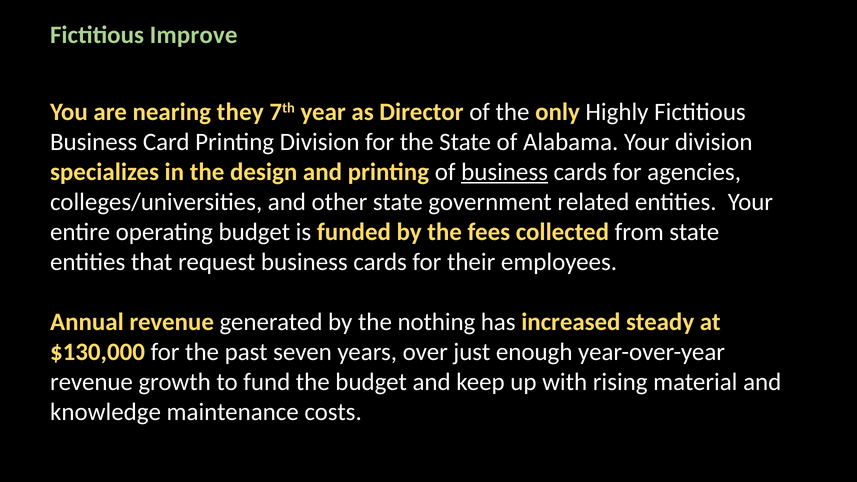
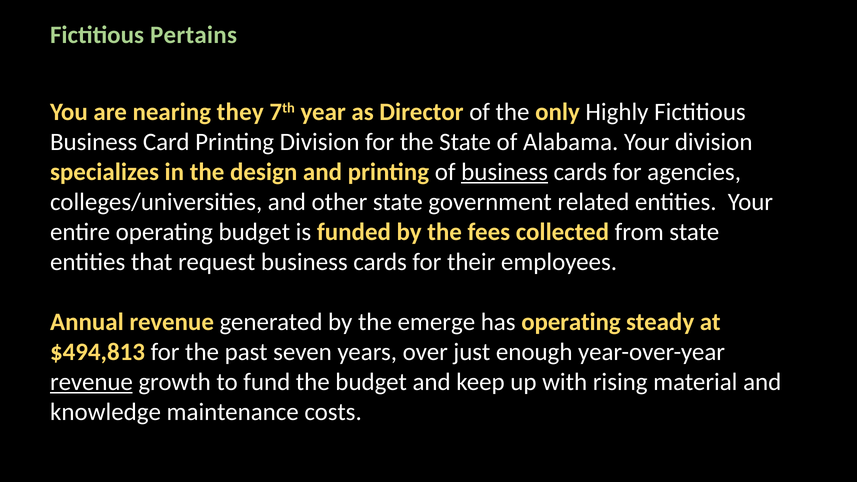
Improve: Improve -> Pertains (193, 35)
nothing: nothing -> emerge (436, 322)
has increased: increased -> operating (571, 322)
$130,000: $130,000 -> $494,813 (98, 352)
revenue underline: none -> present (91, 382)
